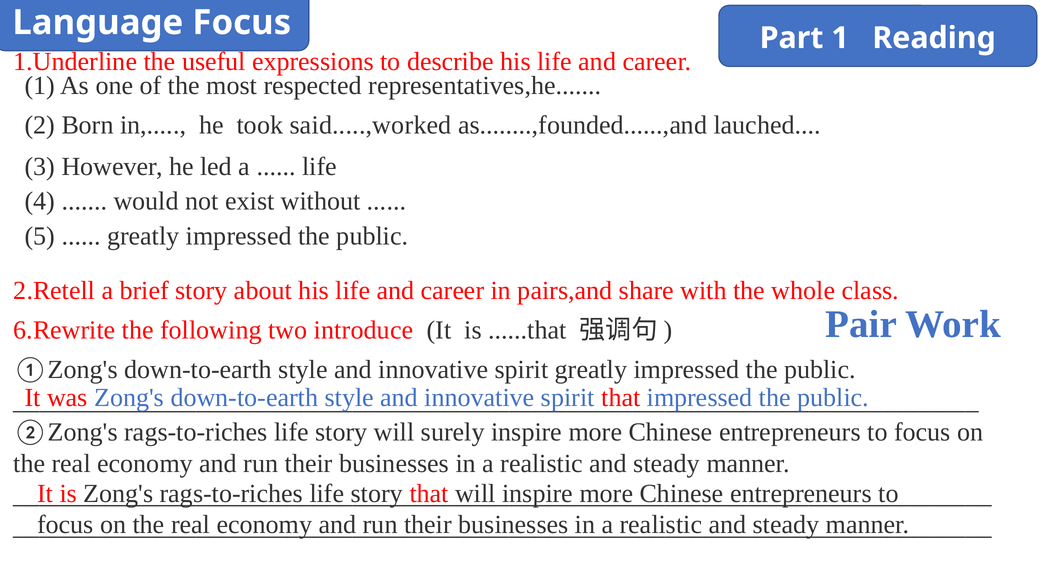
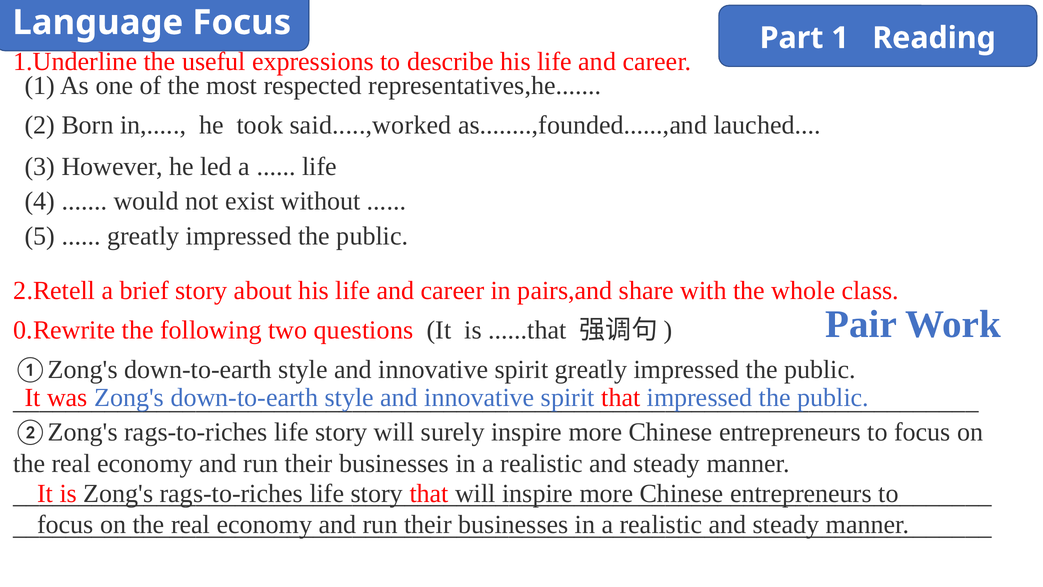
6.Rewrite: 6.Rewrite -> 0.Rewrite (64, 330)
introduce: introduce -> questions (364, 330)
